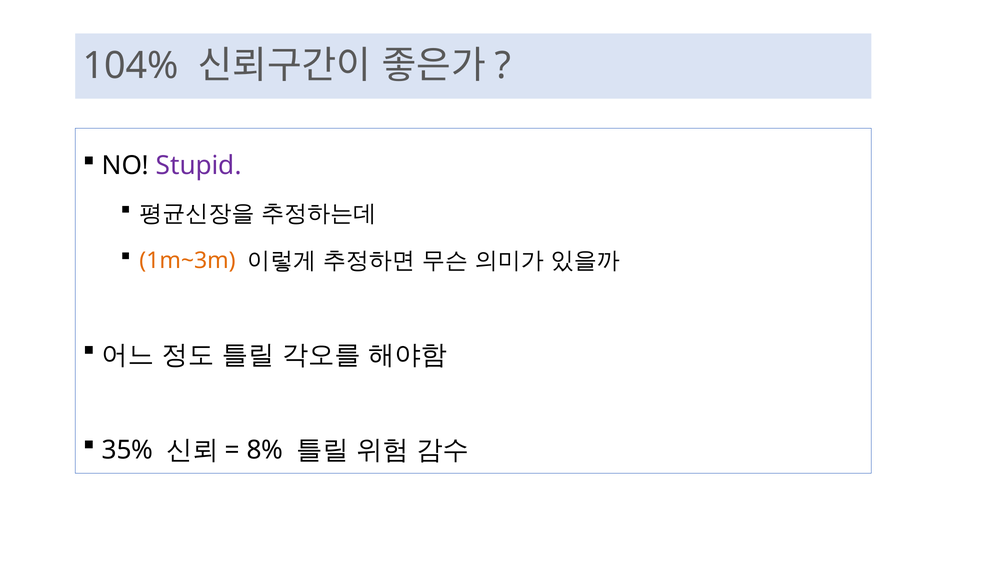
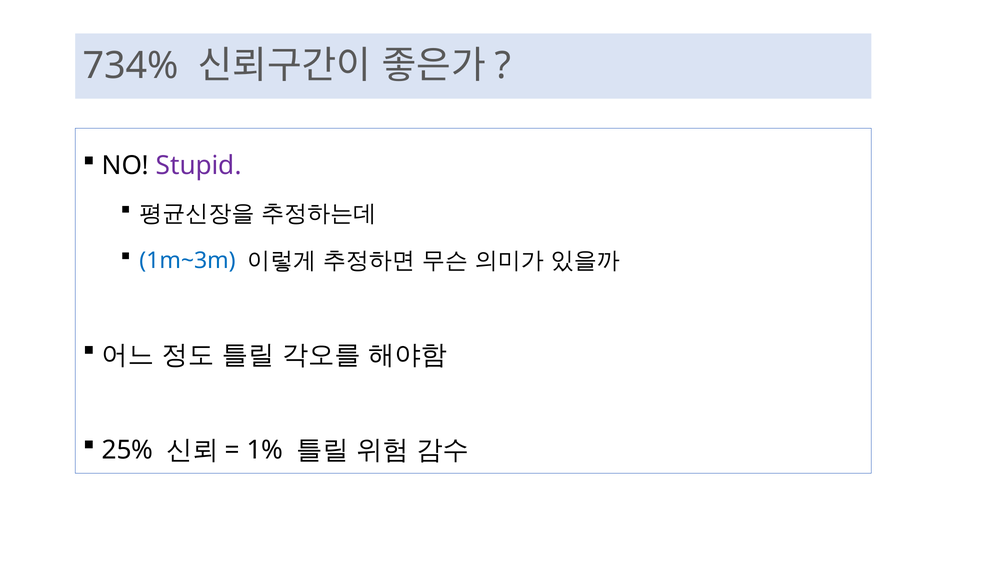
104%: 104% -> 734% (131, 66)
1m~3m colour: orange -> blue (187, 261)
35%: 35% -> 25% (127, 450)
8%: 8% -> 1% (265, 450)
